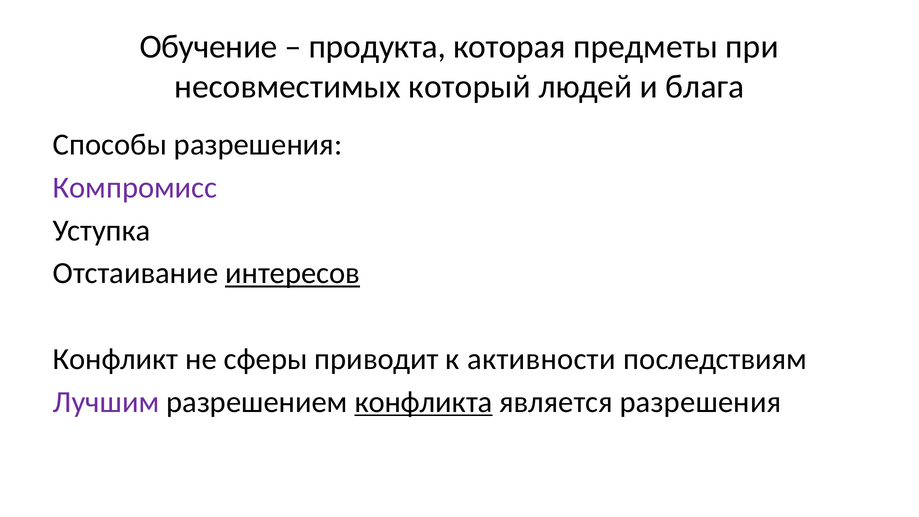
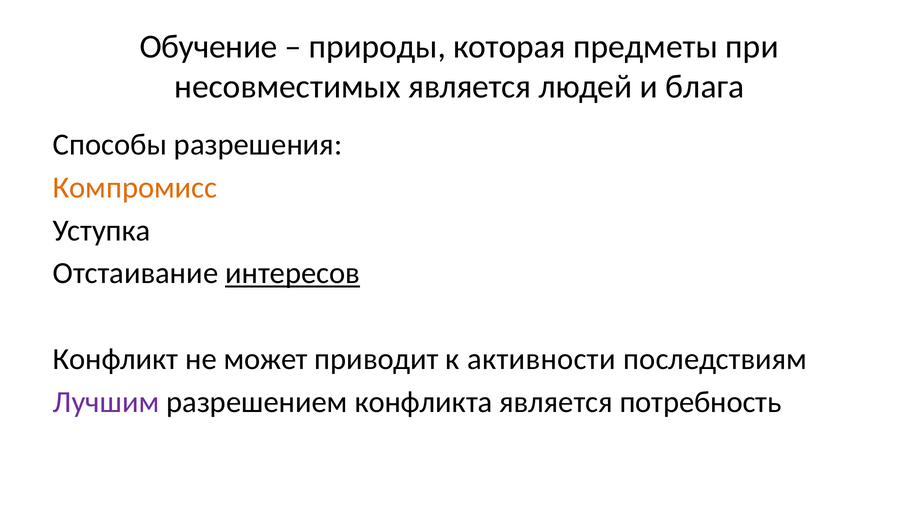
продукта: продукта -> природы (377, 47)
несовместимых который: который -> является (470, 87)
Компромисс colour: purple -> orange (135, 187)
сферы: сферы -> может (266, 359)
конфликта underline: present -> none (423, 402)
является разрешения: разрешения -> потребность (701, 402)
